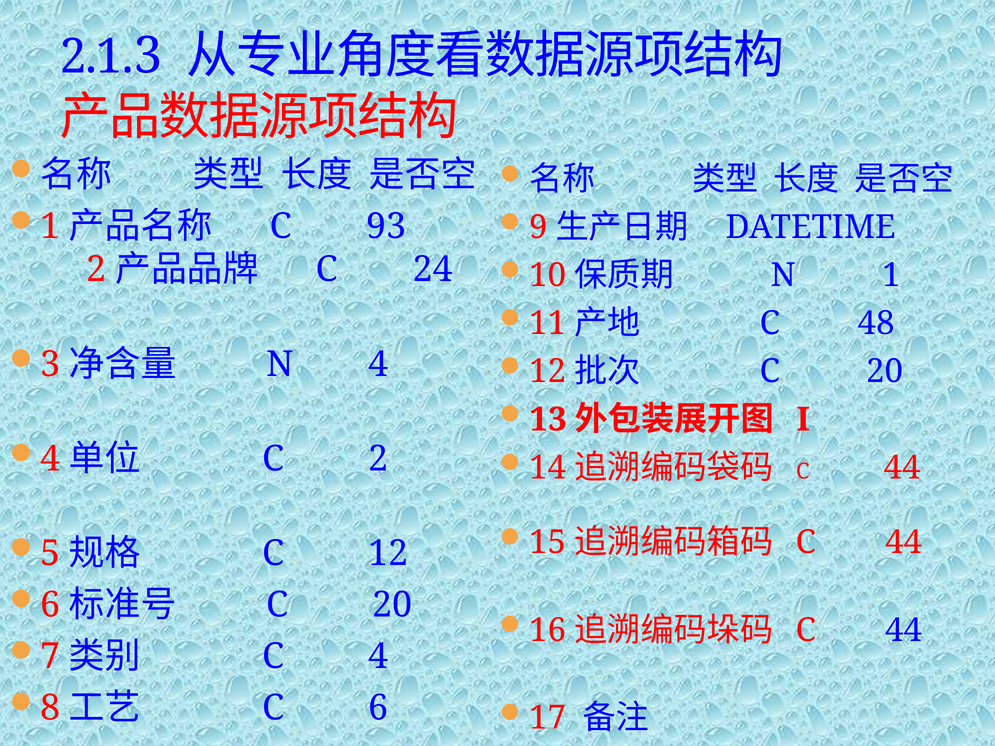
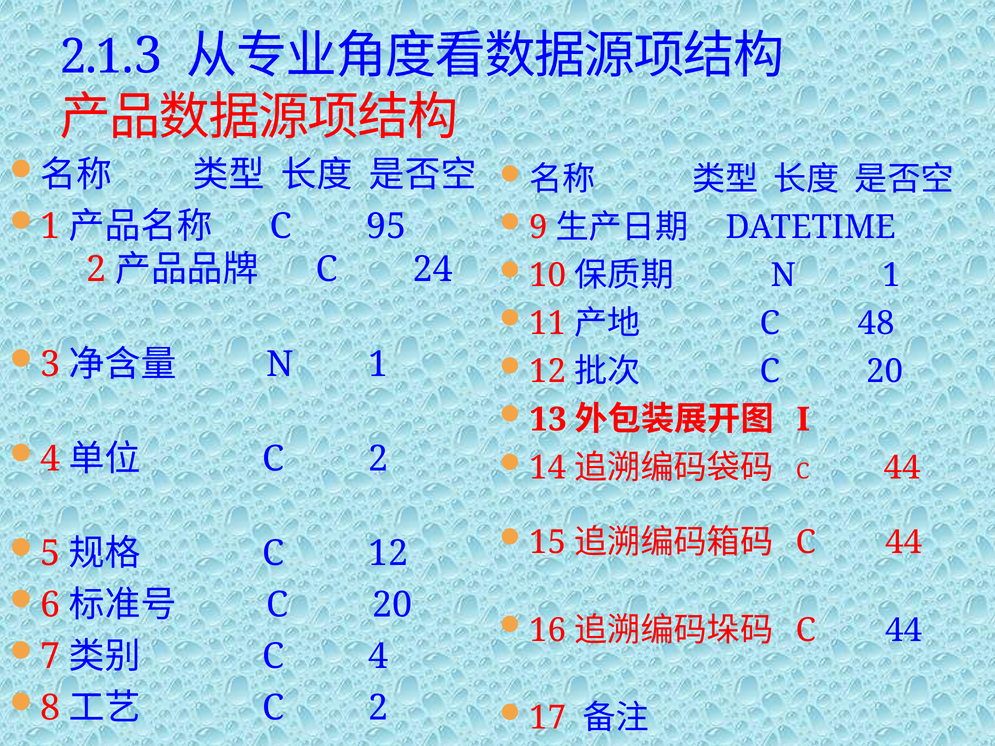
93: 93 -> 95 (386, 226)
4: 4 -> 1 (378, 364)
6: 6 -> 2 (378, 708)
